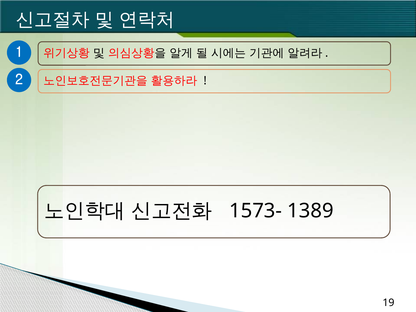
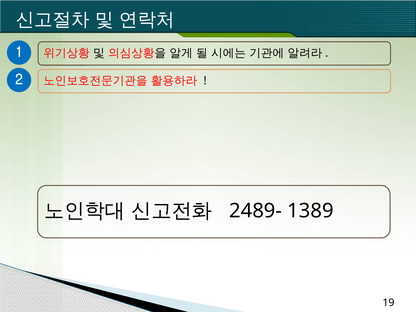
1573-: 1573- -> 2489- (256, 211)
